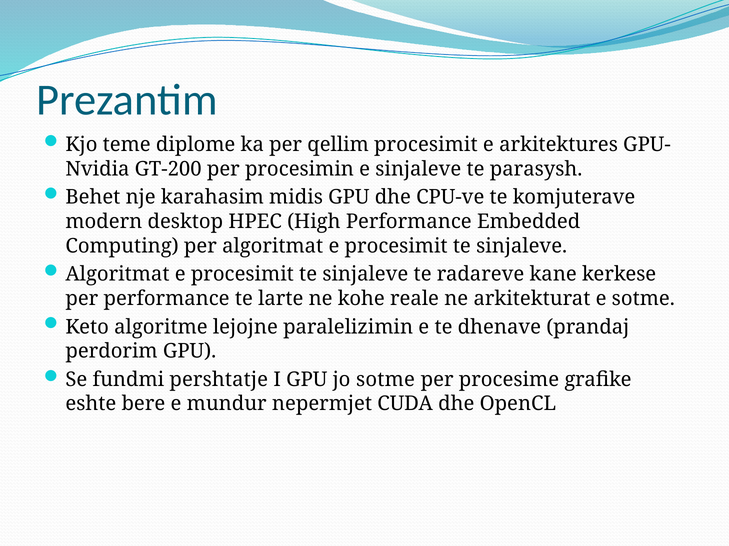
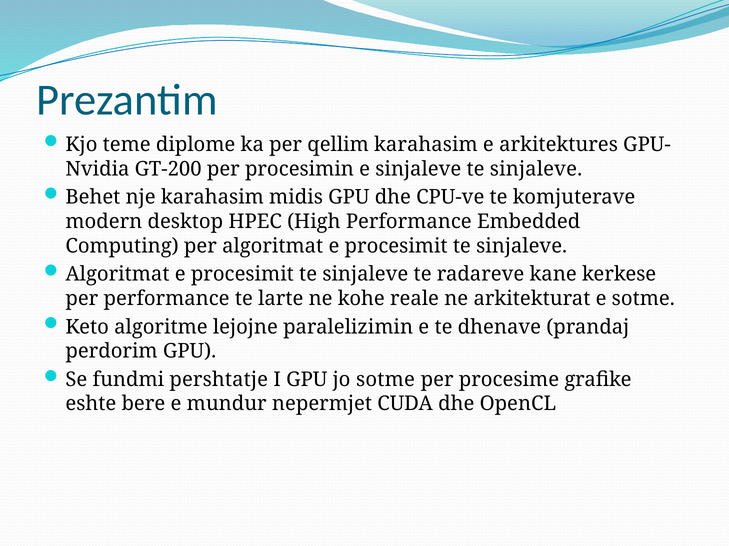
qellim procesimit: procesimit -> karahasim (426, 145)
sinjaleve te parasysh: parasysh -> sinjaleve (536, 169)
